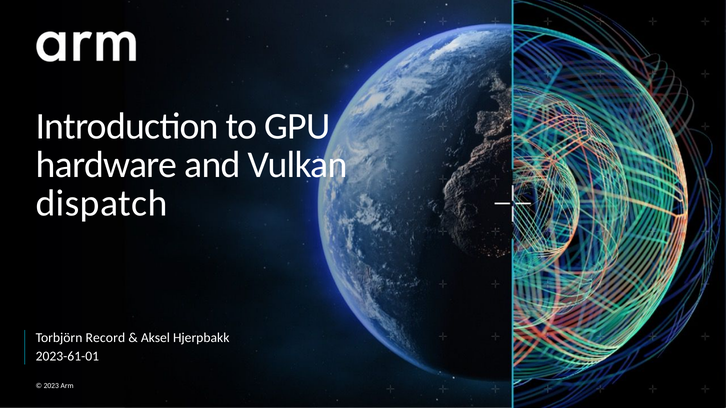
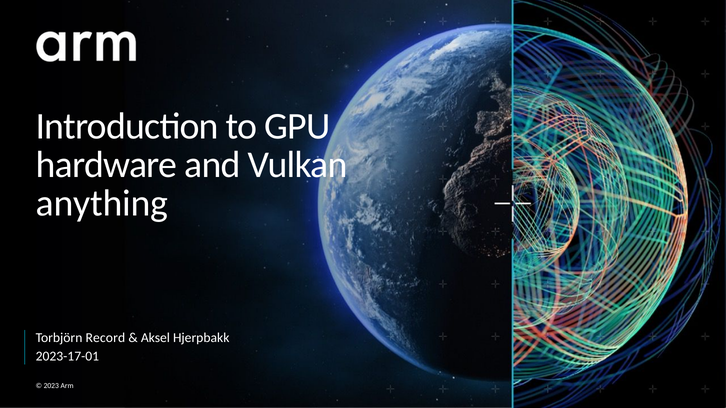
dispatch: dispatch -> anything (102, 204)
2023-61-01: 2023-61-01 -> 2023-17-01 (67, 357)
